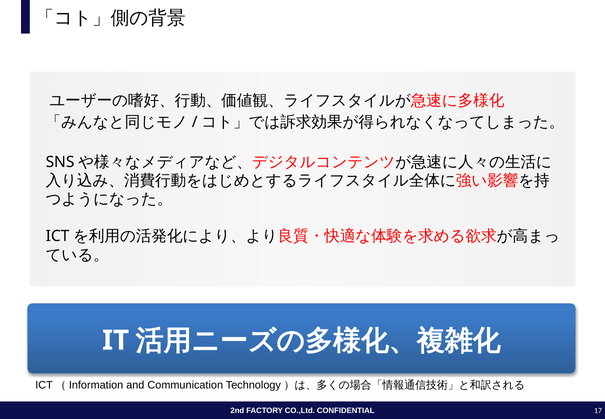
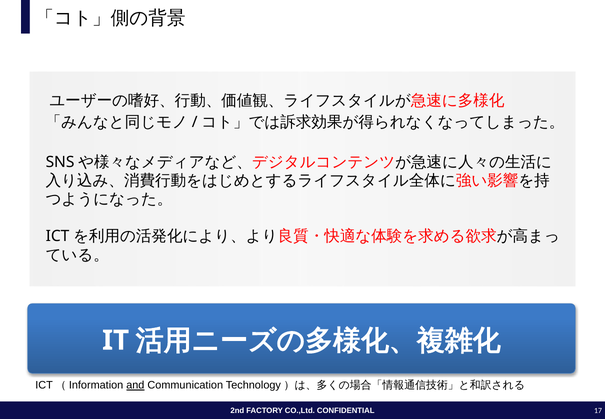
and underline: none -> present (135, 385)
